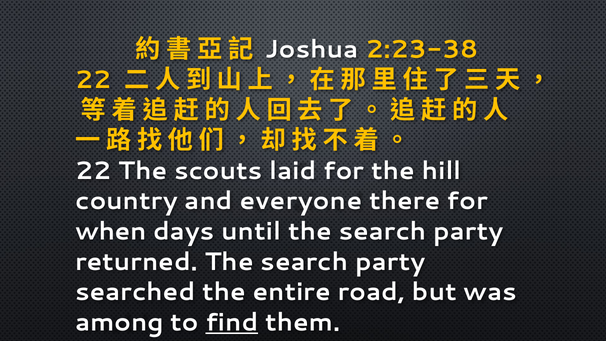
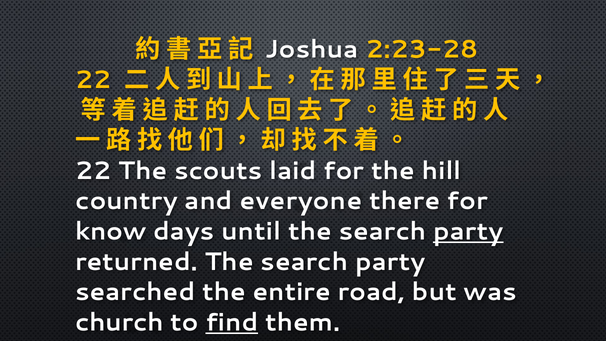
2:23-38: 2:23-38 -> 2:23-28 (422, 50)
when: when -> know (111, 231)
party underline: none -> present (468, 231)
among: among -> church (119, 322)
